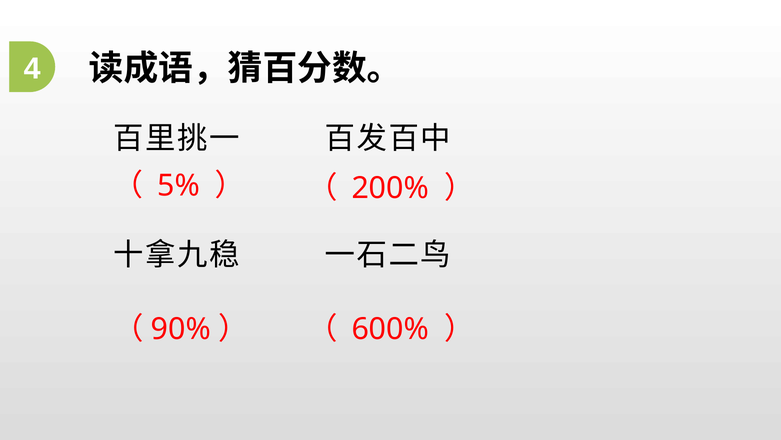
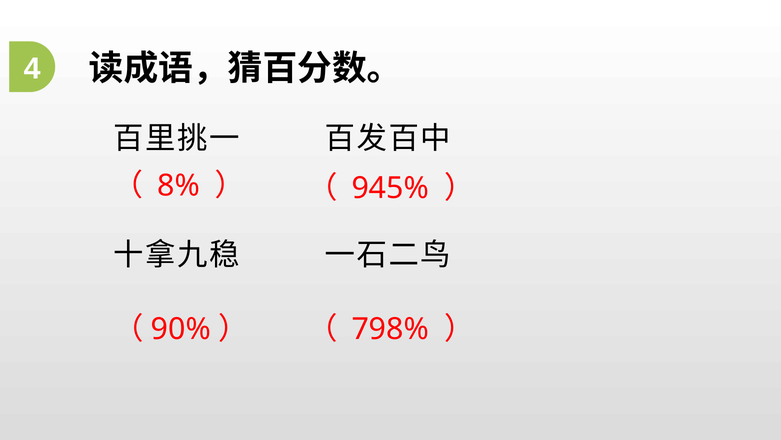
5%: 5% -> 8% (178, 185)
200%: 200% -> 945% (390, 188)
600%: 600% -> 798% (390, 329)
